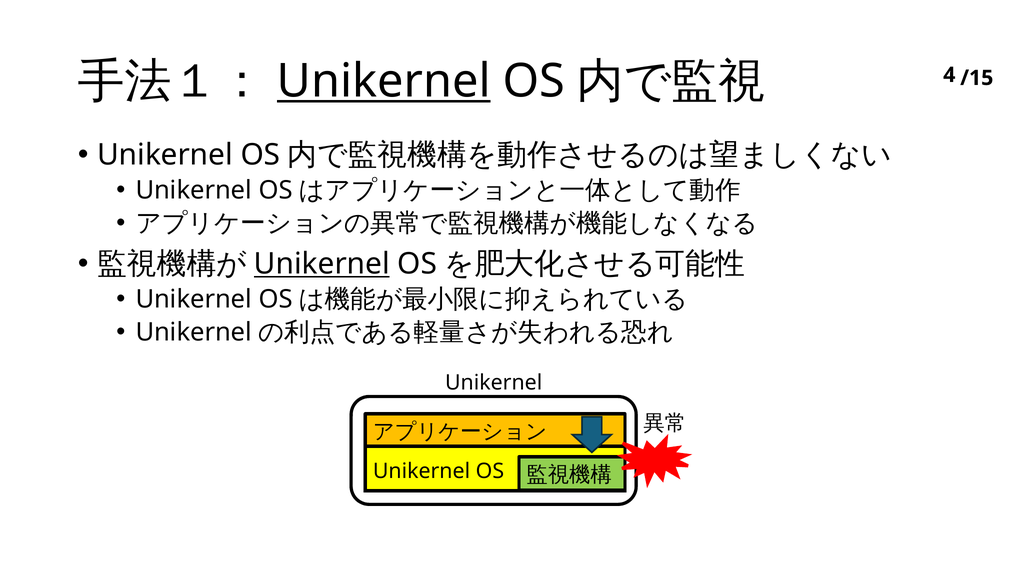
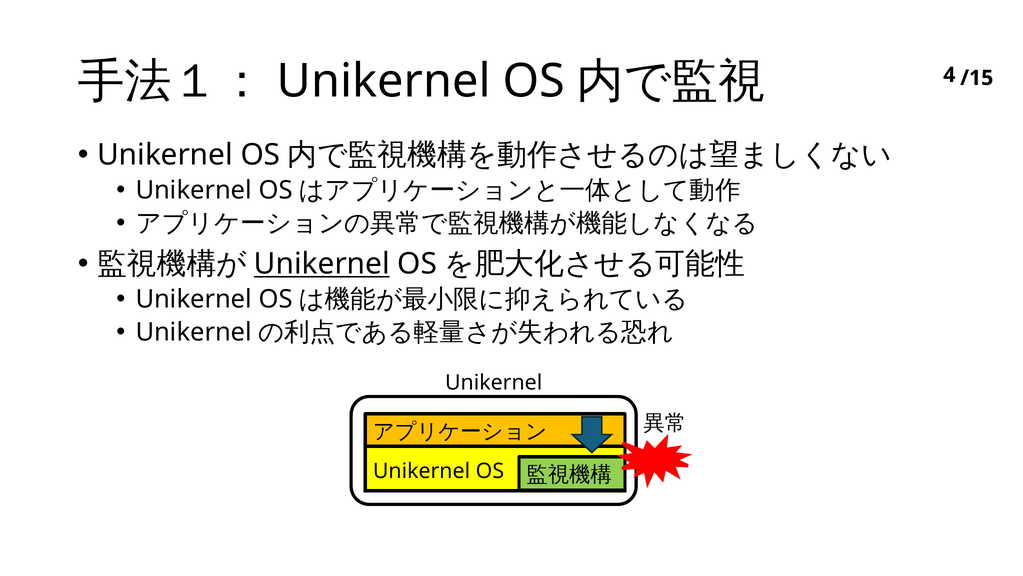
Unikernel underline: present -> none (384, 81)
